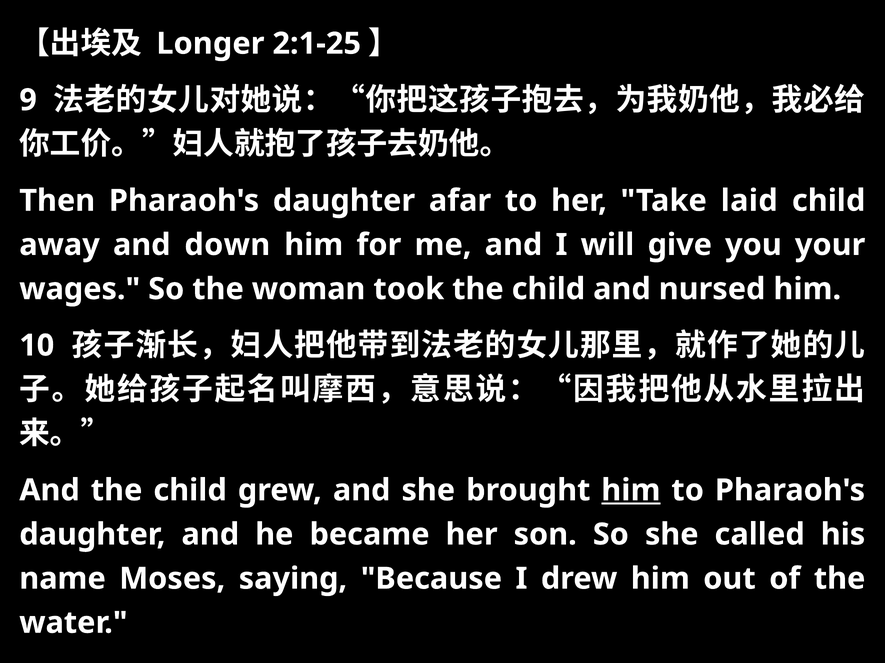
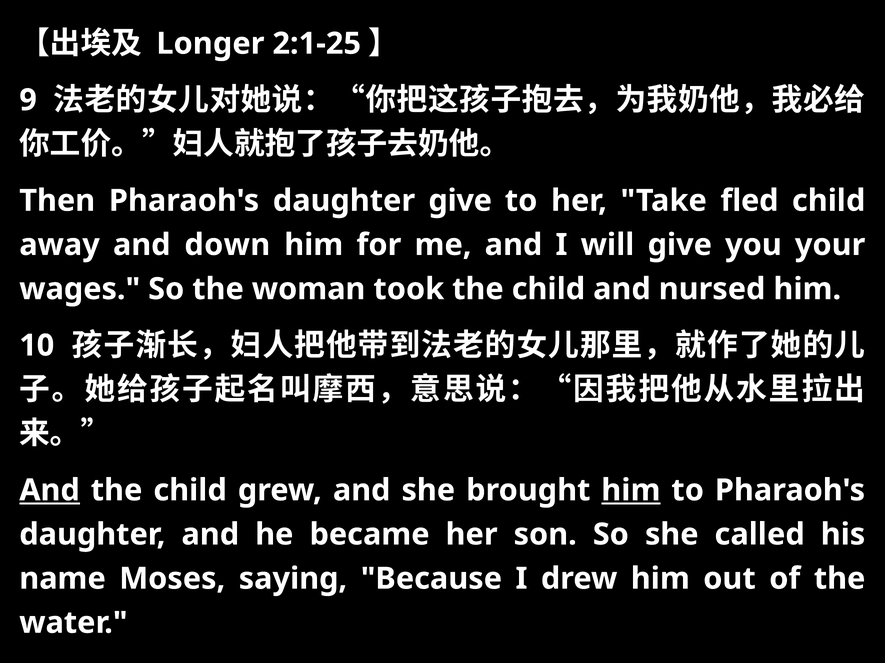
daughter afar: afar -> give (460, 201)
laid: laid -> fled (749, 201)
And underline: none -> present (50, 491)
